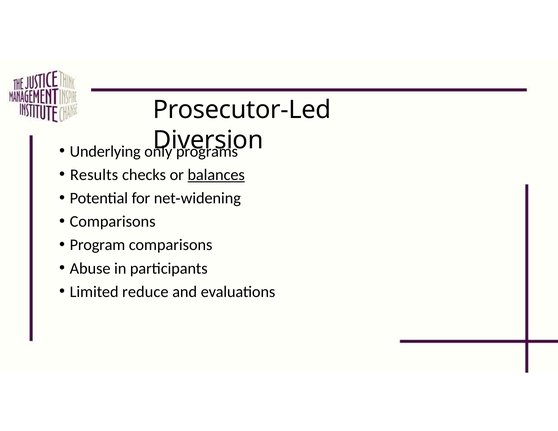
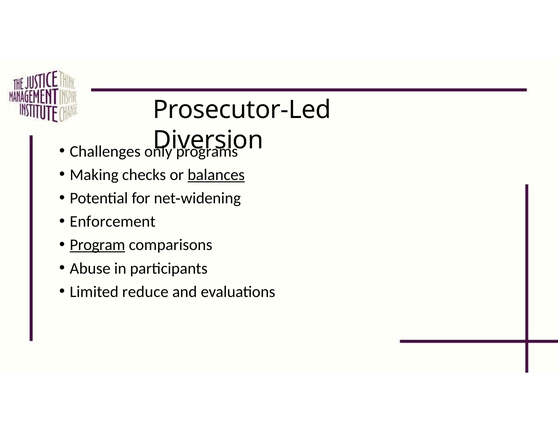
Underlying: Underlying -> Challenges (105, 152)
Results: Results -> Making (94, 175)
Comparisons: Comparisons -> Enforcement (113, 222)
Program underline: none -> present (97, 245)
